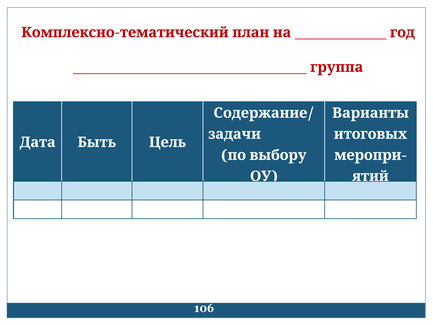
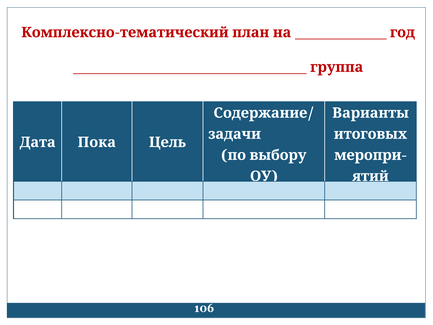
Быть: Быть -> Пока (97, 142)
